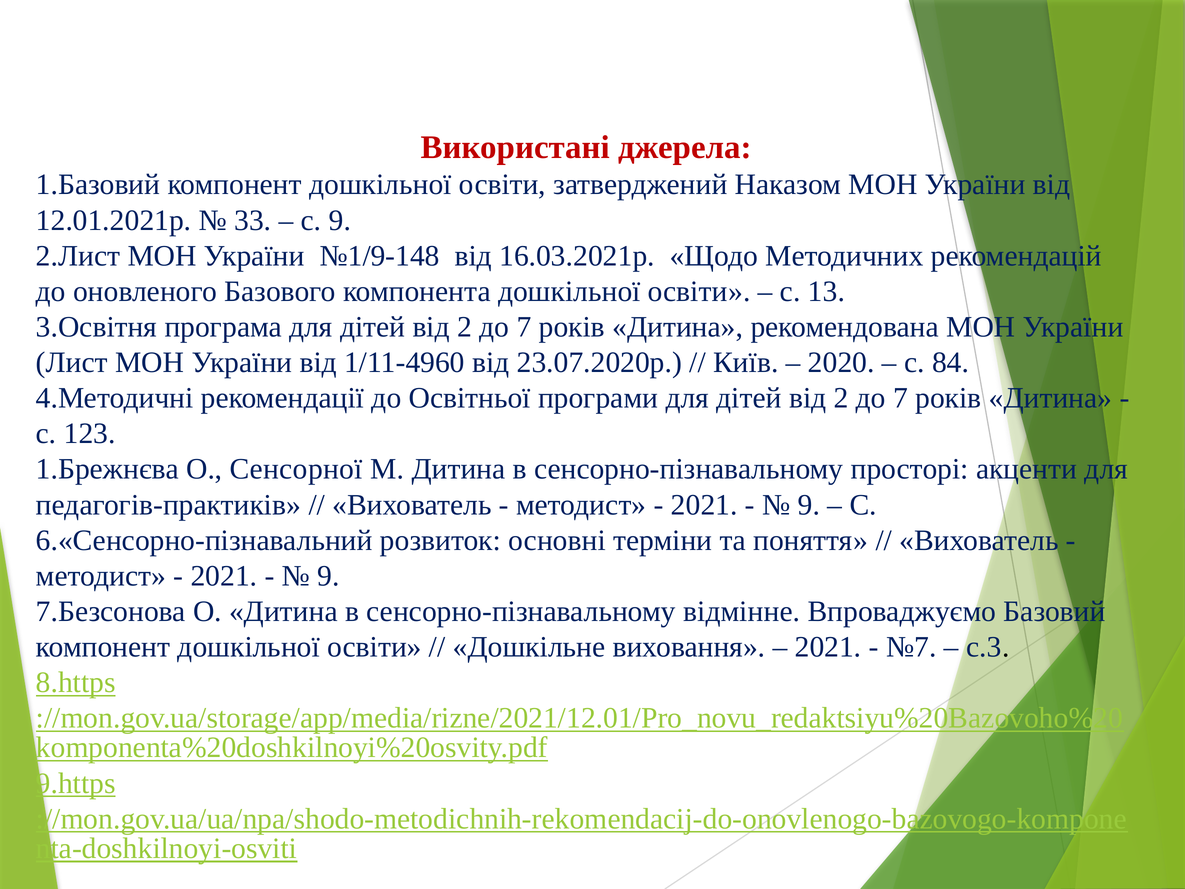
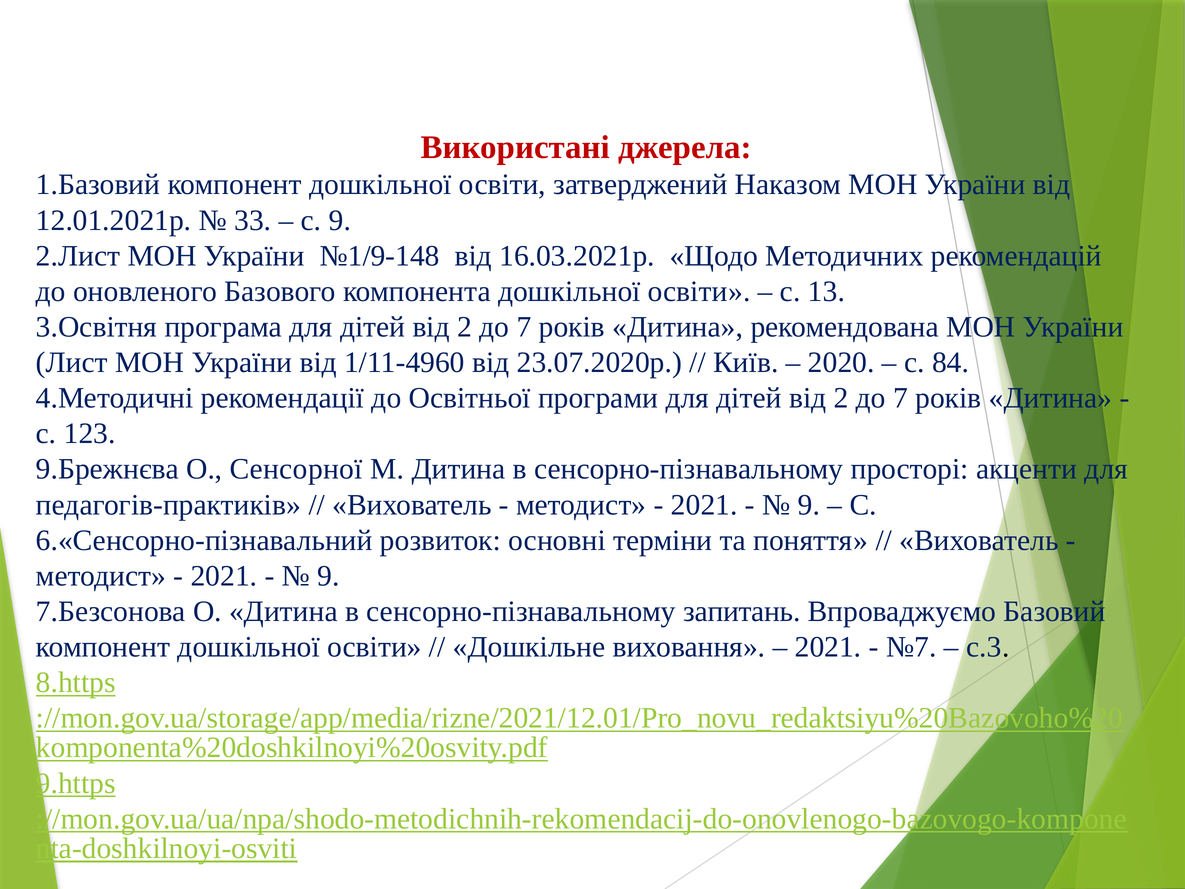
1.Брежнєва: 1.Брежнєва -> 9.Брежнєва (107, 469)
відмінне: відмінне -> запитань (742, 611)
